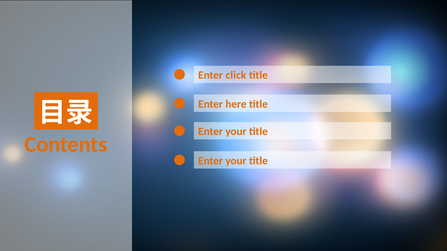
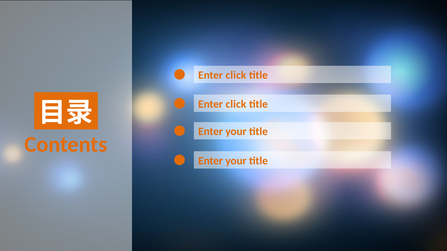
here: here -> click (236, 104)
